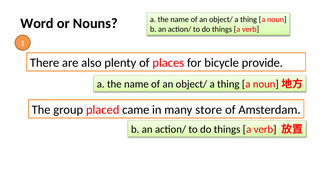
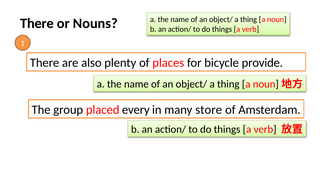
Word: Word -> There (37, 23)
came: came -> every (136, 110)
